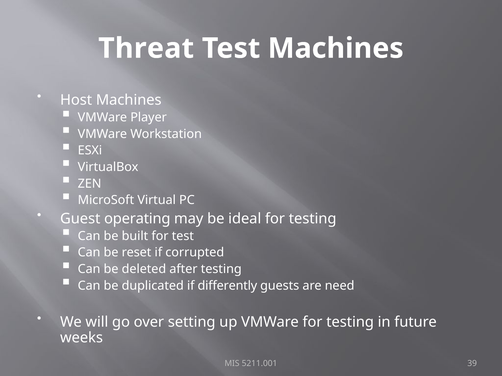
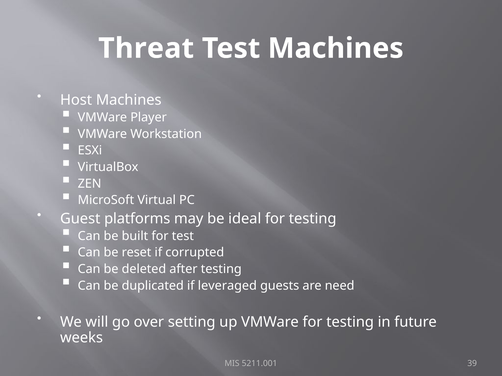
operating: operating -> platforms (137, 219)
differently: differently -> leveraged (227, 286)
